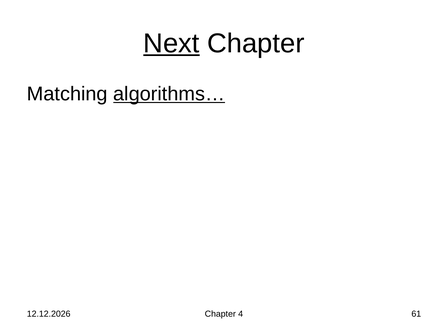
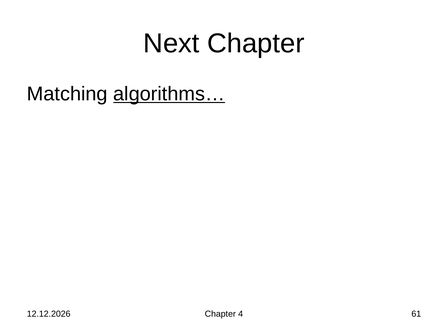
Next underline: present -> none (171, 43)
